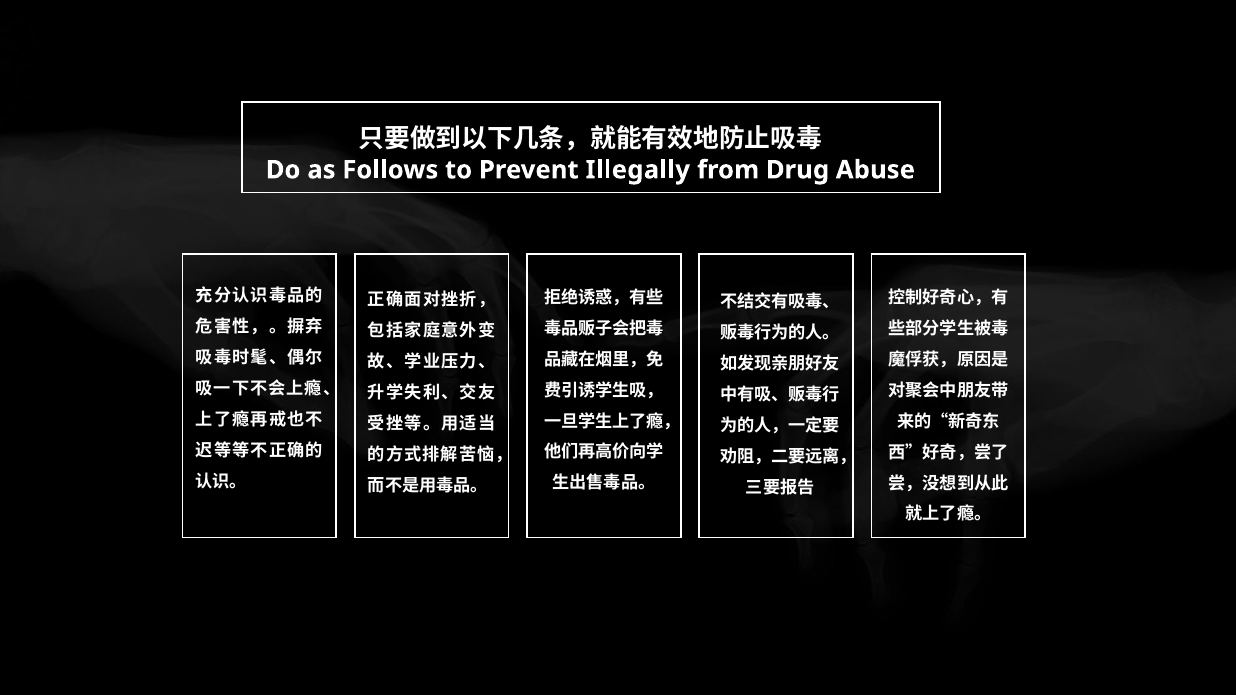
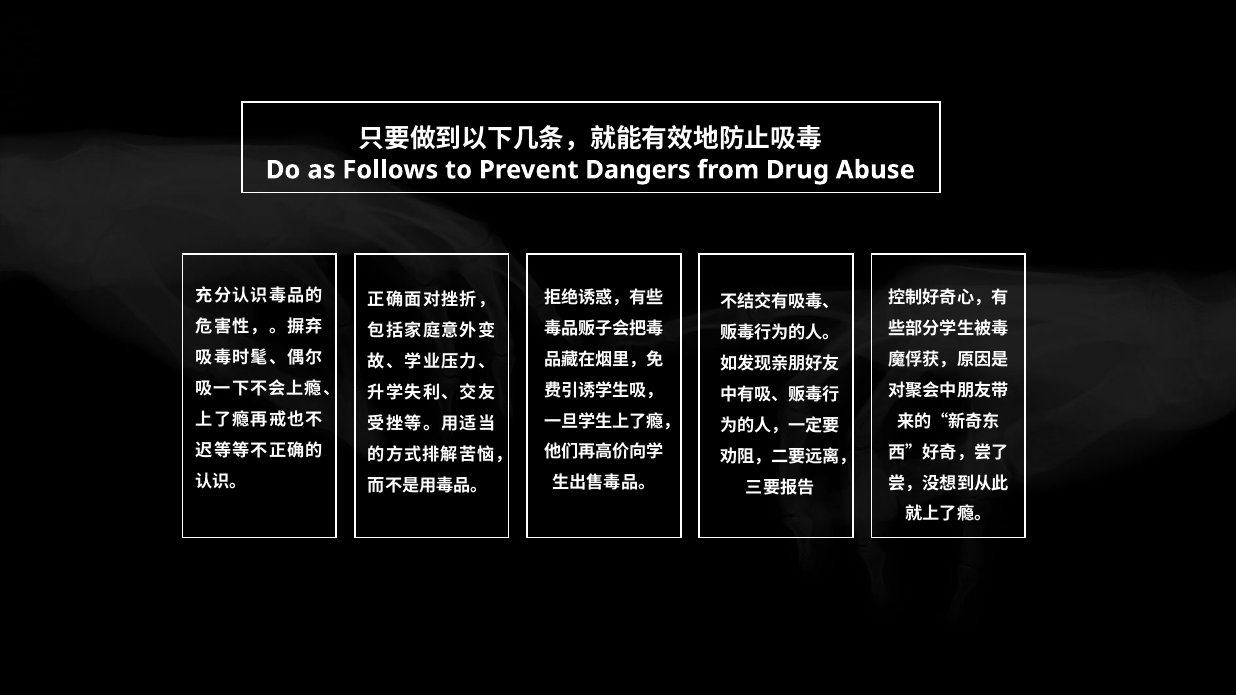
Illegally: Illegally -> Dangers (638, 170)
